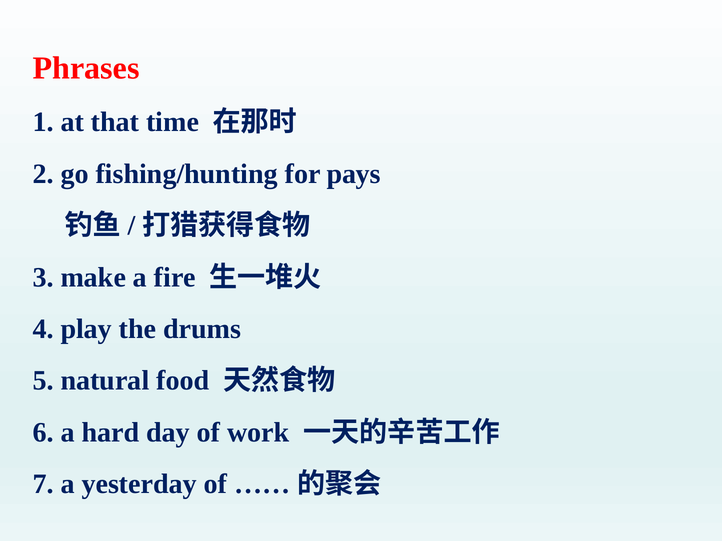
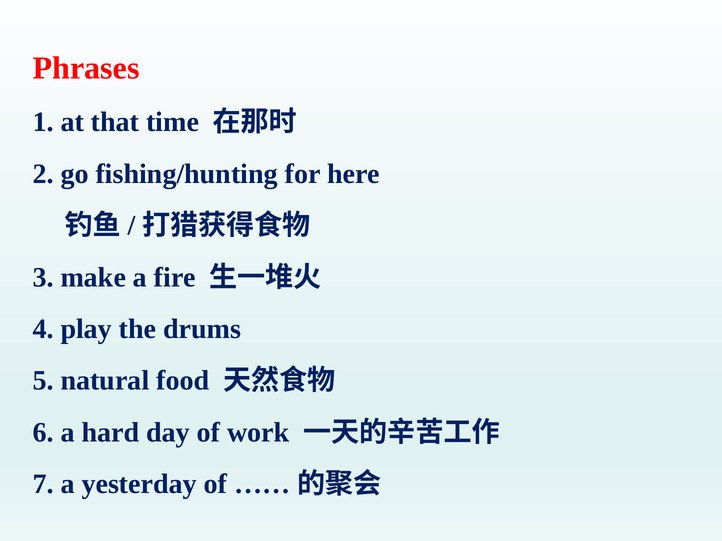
pays: pays -> here (353, 174)
